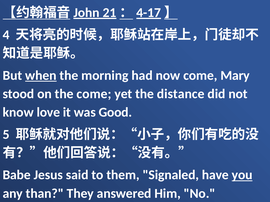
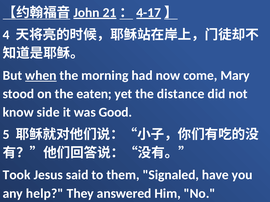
the come: come -> eaten (94, 94)
love: love -> side (48, 112)
Babe: Babe -> Took (17, 175)
you underline: present -> none (242, 175)
than: than -> help (45, 194)
